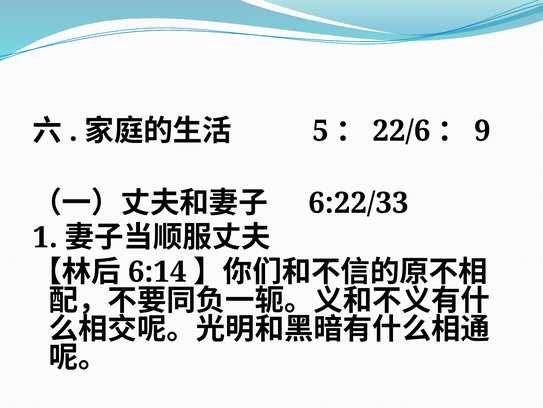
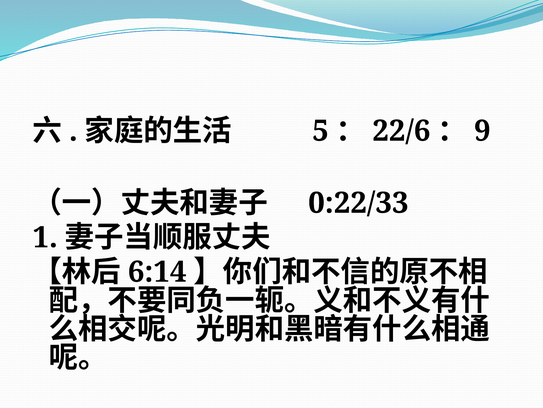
6:22/33: 6:22/33 -> 0:22/33 (358, 203)
